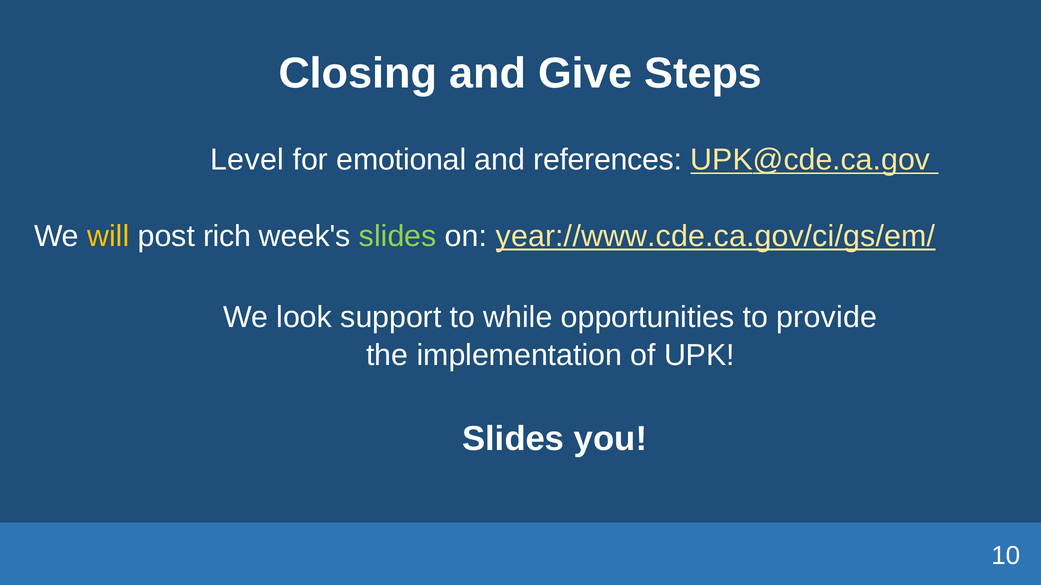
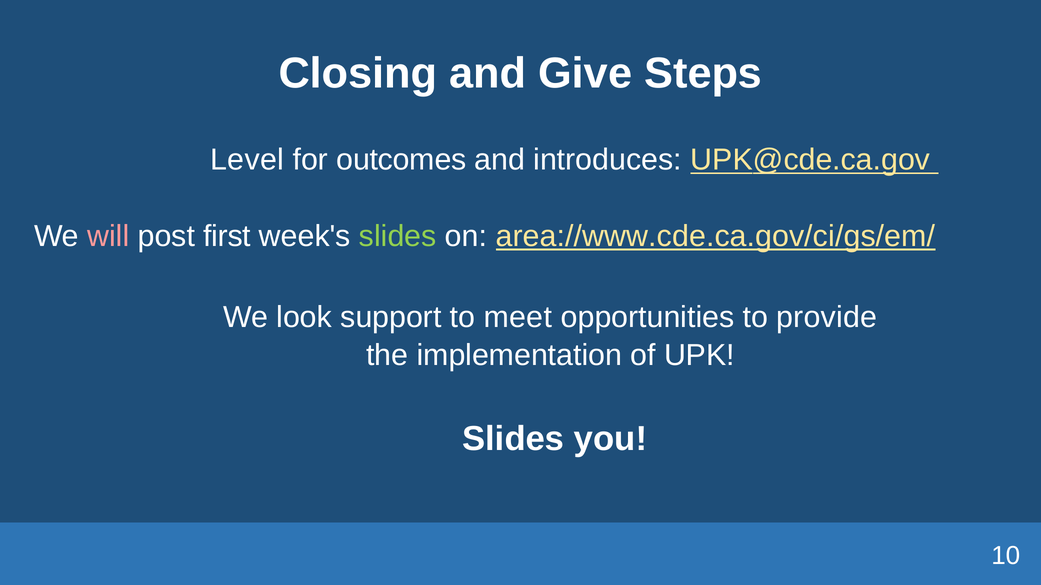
emotional: emotional -> outcomes (401, 160)
references: references -> introduces (608, 160)
will colour: yellow -> pink (108, 236)
rich: rich -> first (227, 236)
year://www.cde.ca.gov/ci/gs/em/: year://www.cde.ca.gov/ci/gs/em/ -> area://www.cde.ca.gov/ci/gs/em/ (715, 236)
while: while -> meet (518, 318)
